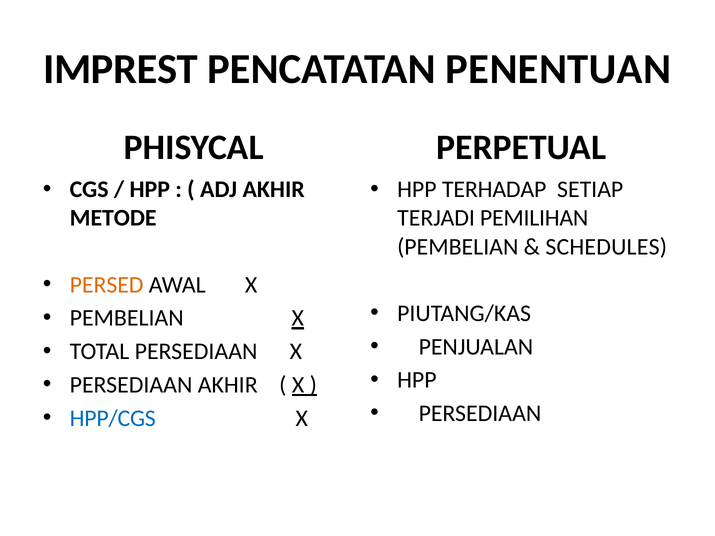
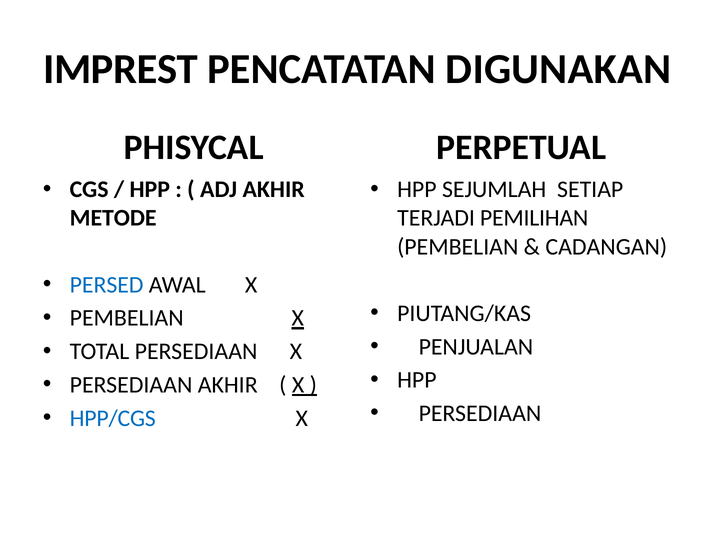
PENENTUAN: PENENTUAN -> DIGUNAKAN (558, 69)
TERHADAP: TERHADAP -> SEJUMLAH (494, 190)
SCHEDULES: SCHEDULES -> CADANGAN (606, 247)
PERSED colour: orange -> blue (107, 285)
